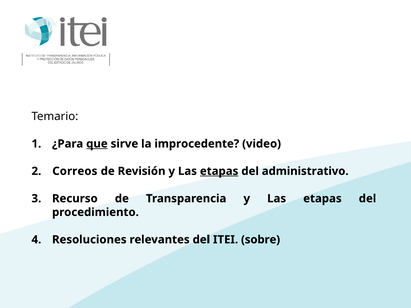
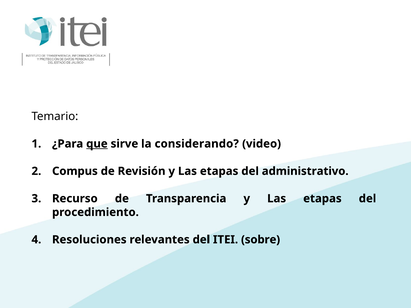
improcedente: improcedente -> considerando (197, 144)
Correos: Correos -> Compus (75, 171)
etapas underline: present -> none (219, 171)
